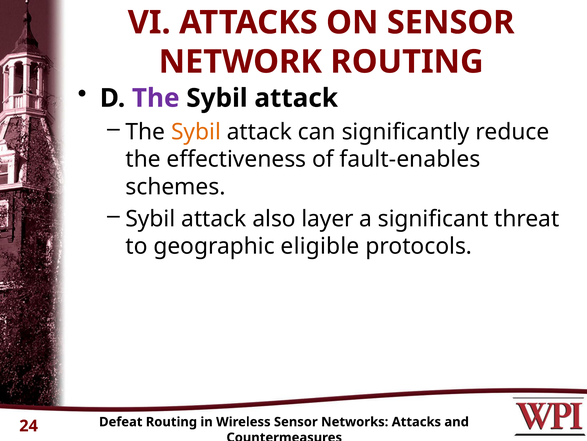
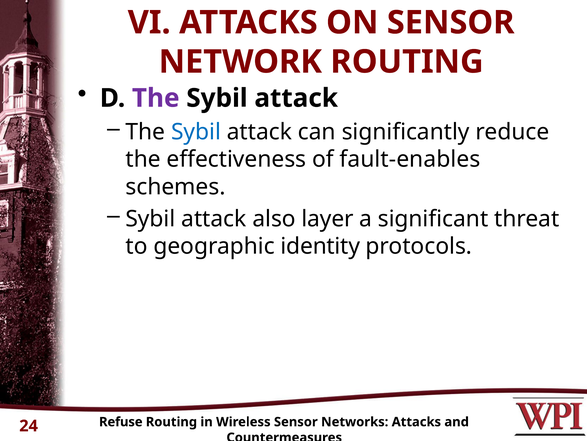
Sybil colour: orange -> blue (196, 132)
eligible: eligible -> identity (320, 246)
Defeat: Defeat -> Refuse (121, 421)
